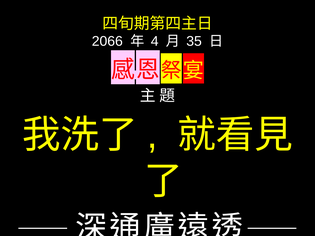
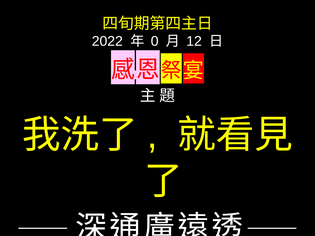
2066: 2066 -> 2022 (107, 41)
4: 4 -> 0 (155, 41)
35: 35 -> 12 (194, 41)
